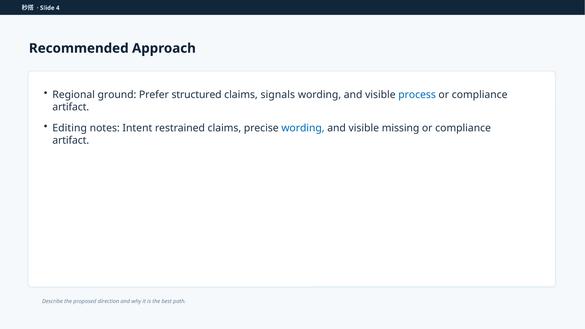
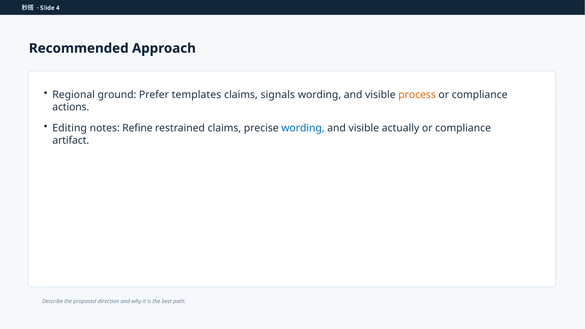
structured: structured -> templates (196, 95)
process colour: blue -> orange (417, 95)
artifact: artifact -> actions (71, 107)
Intent: Intent -> Refine (137, 128)
missing: missing -> actually (401, 128)
